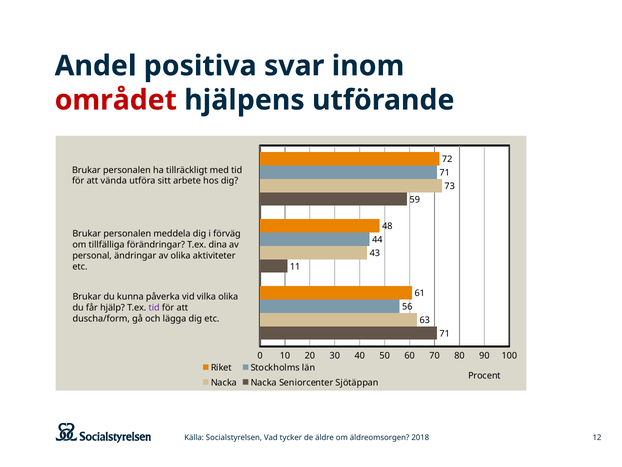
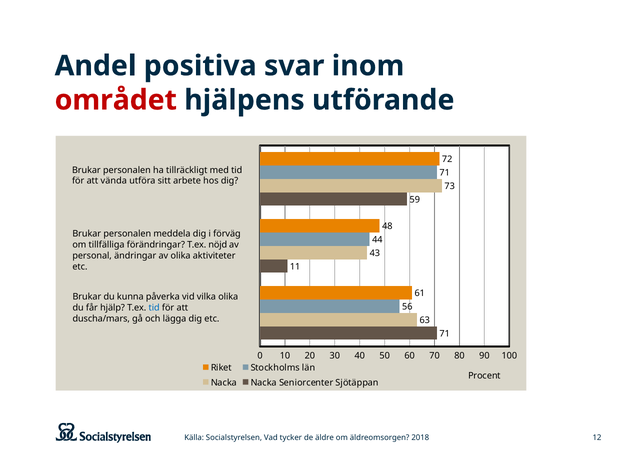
dina: dina -> nöjd (218, 244)
tid colour: purple -> blue (154, 308)
duscha/form: duscha/form -> duscha/mars (101, 318)
